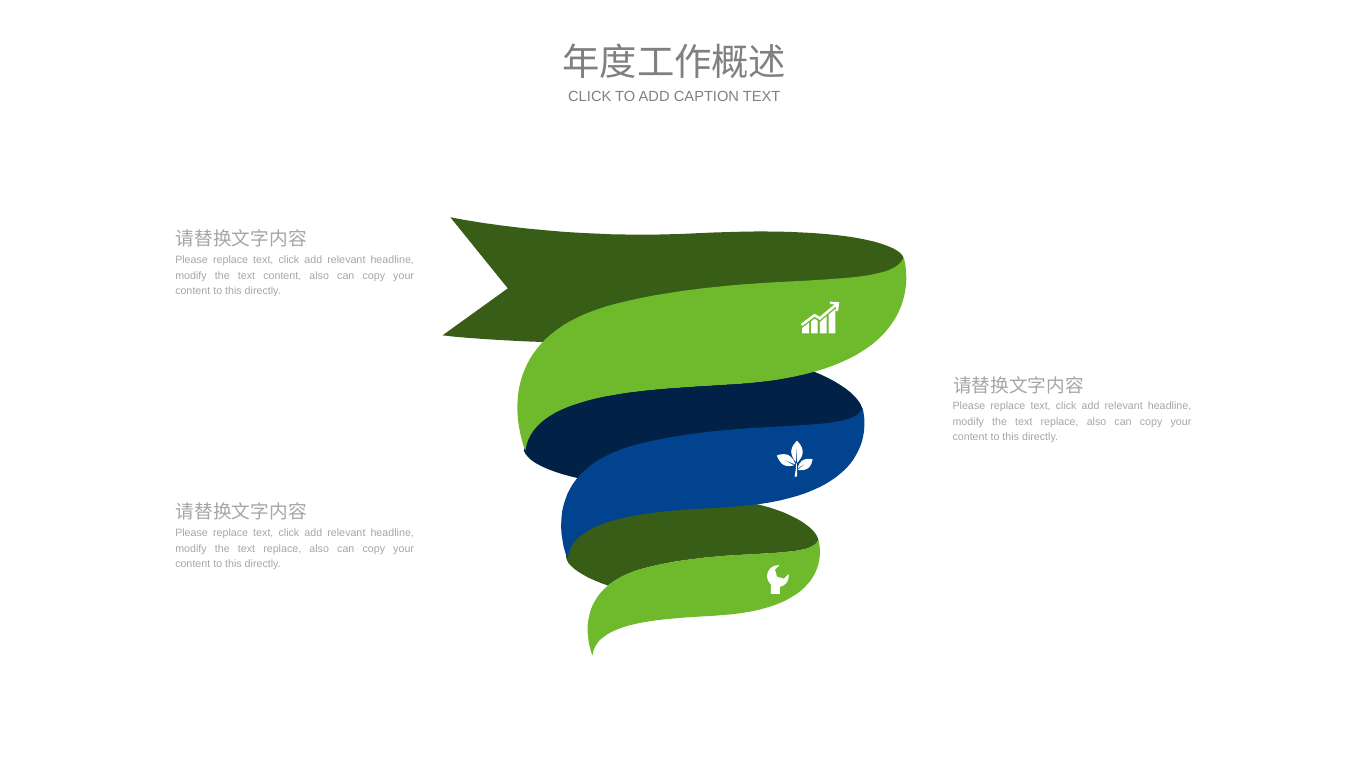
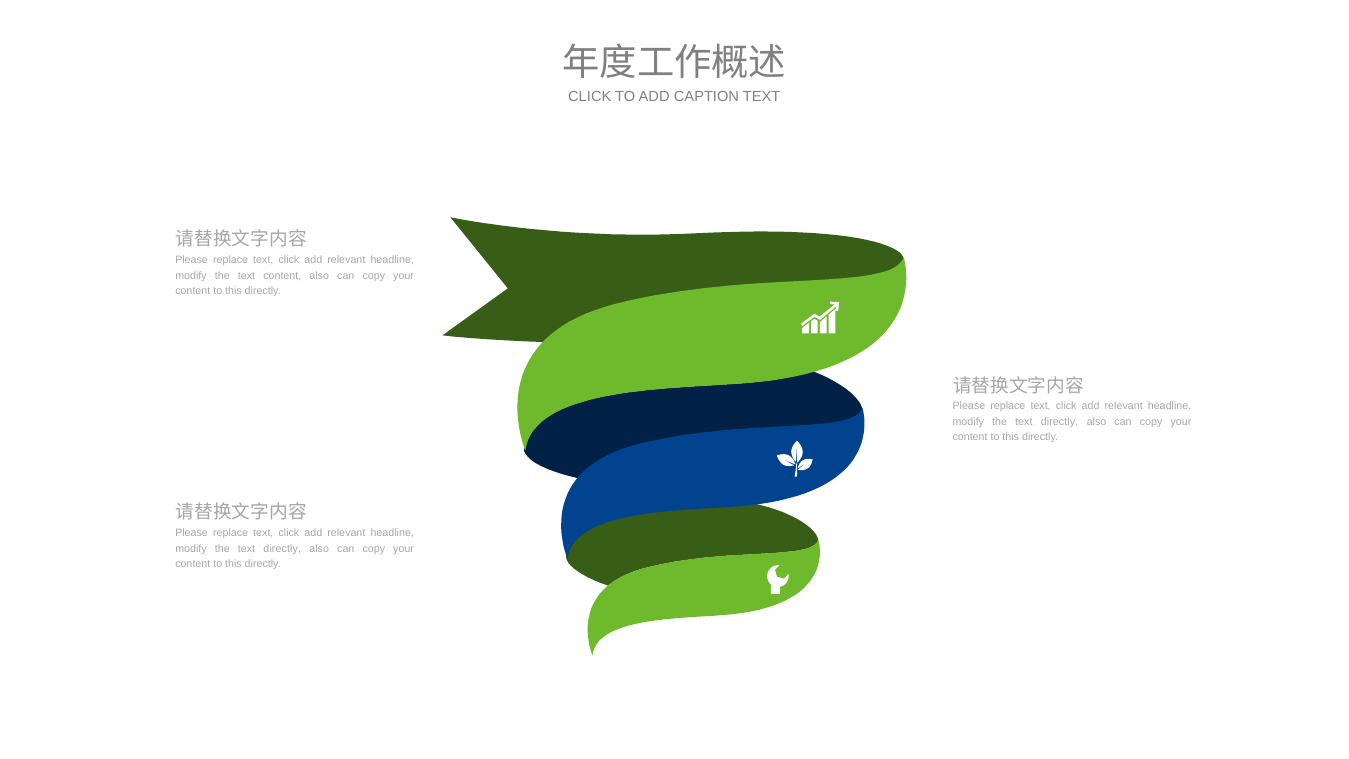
replace: replace -> directly (1060, 422)
replace: replace -> directly (282, 549)
